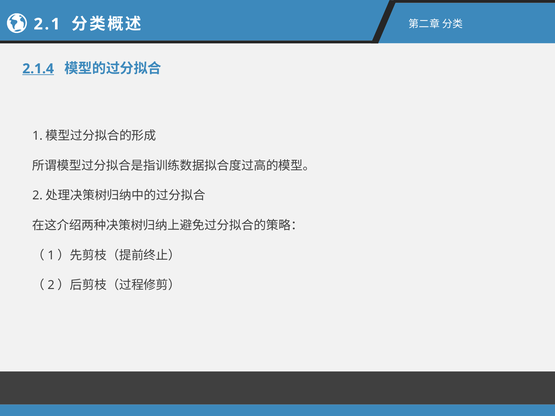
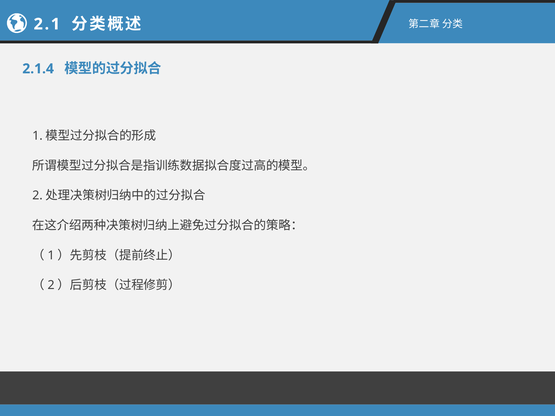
2.1.4 underline: present -> none (38, 69)
